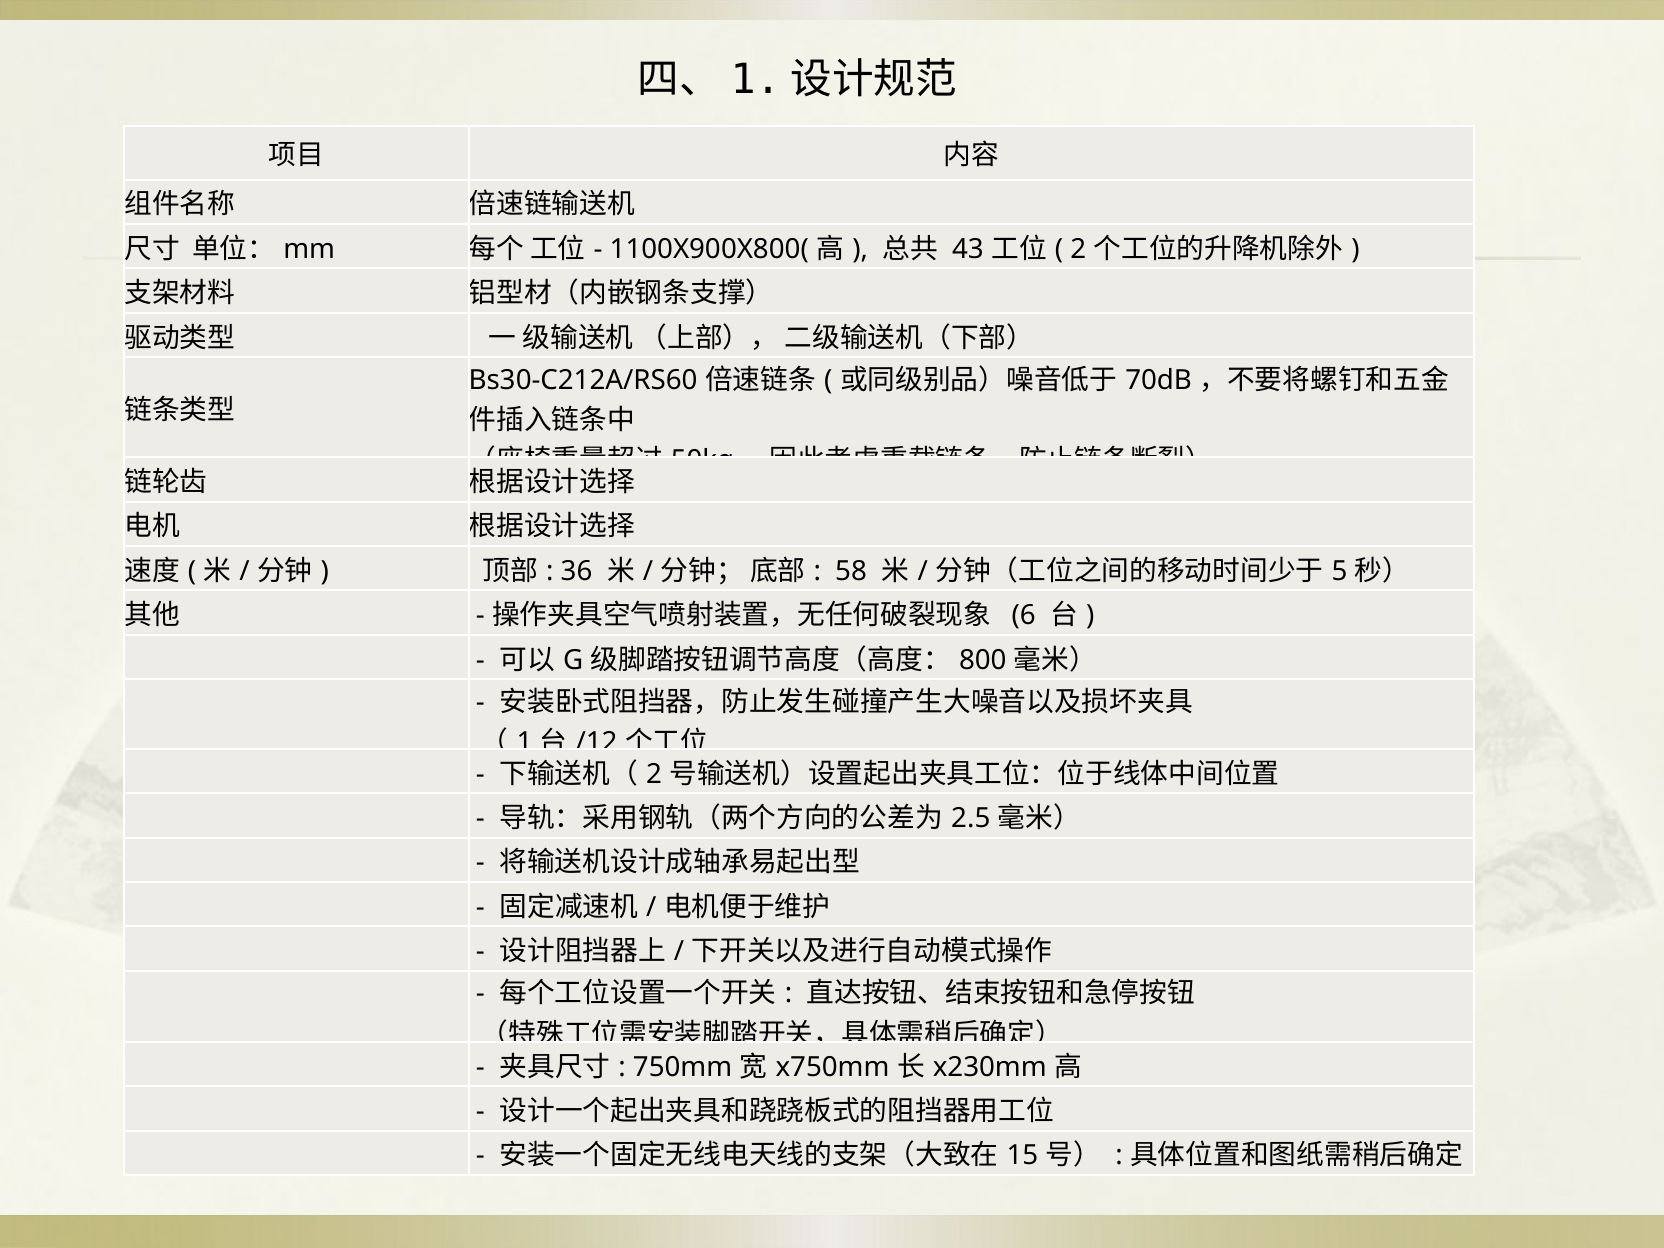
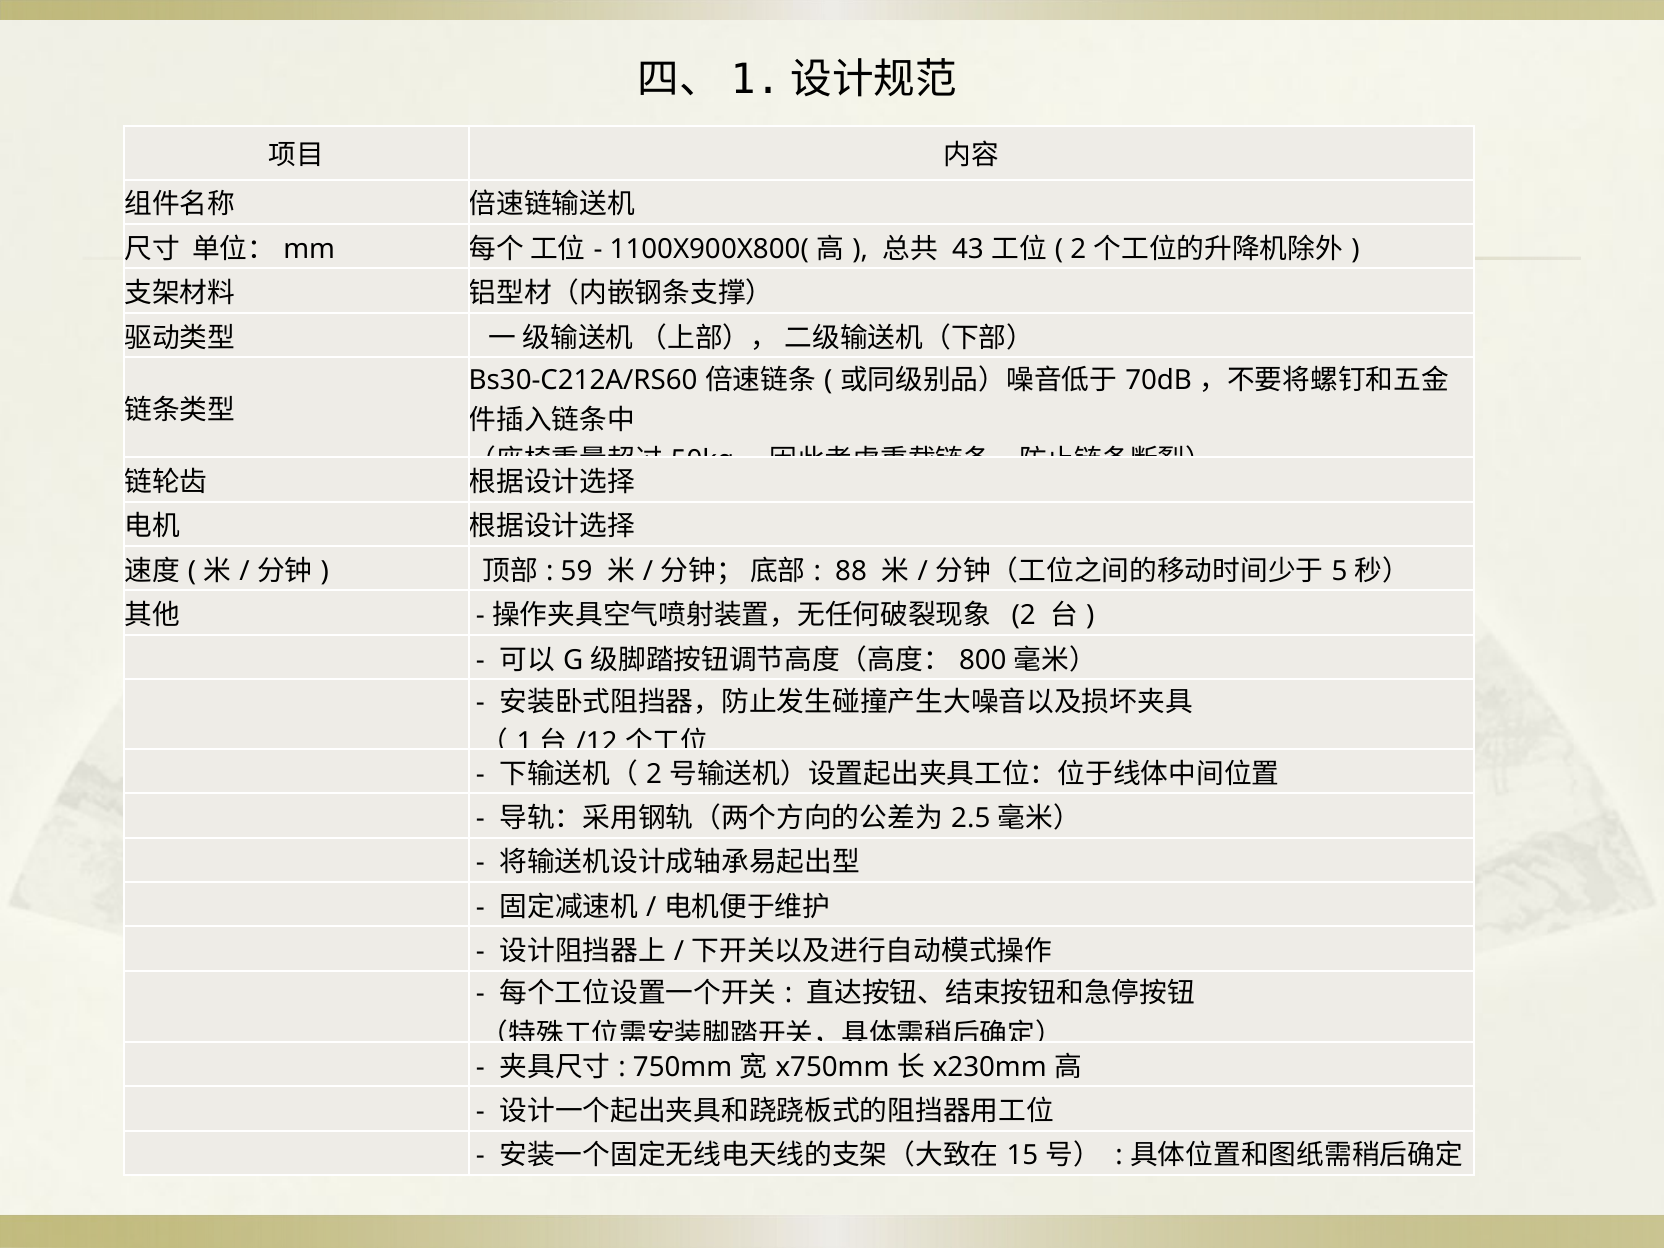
36: 36 -> 59 (577, 571)
58: 58 -> 88 (851, 571)
6: 6 -> 2 (1024, 616)
